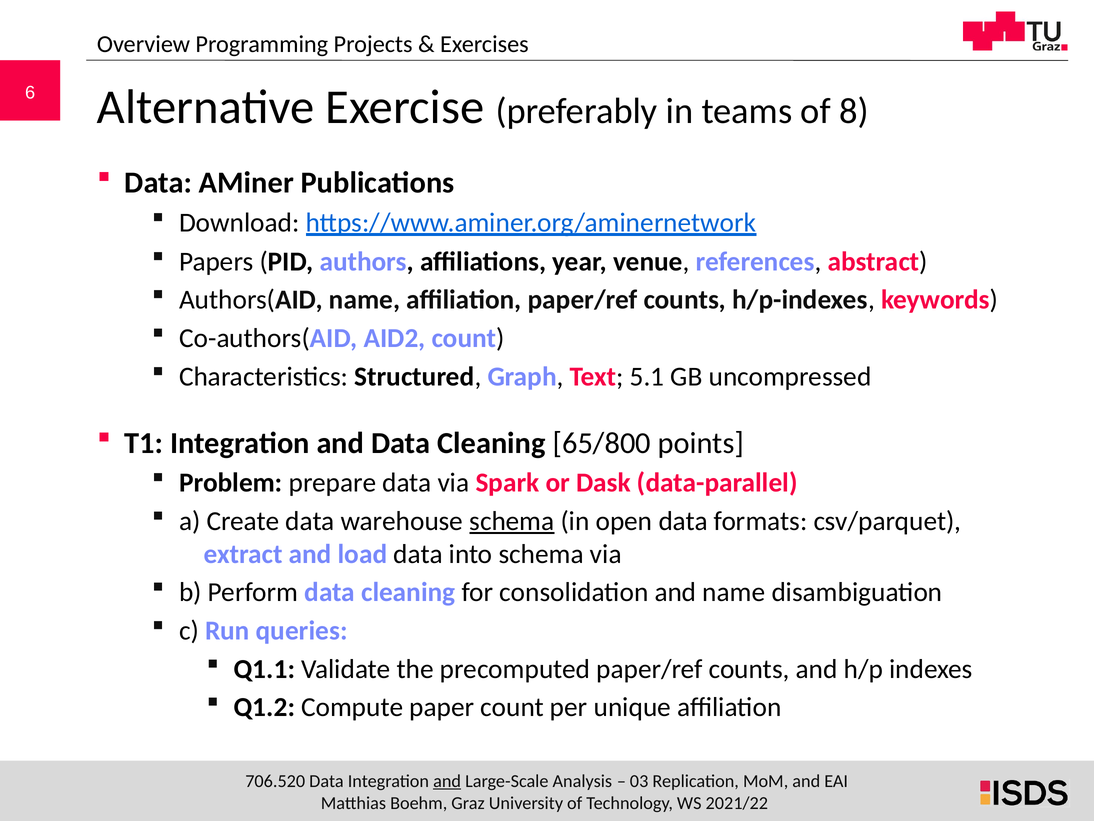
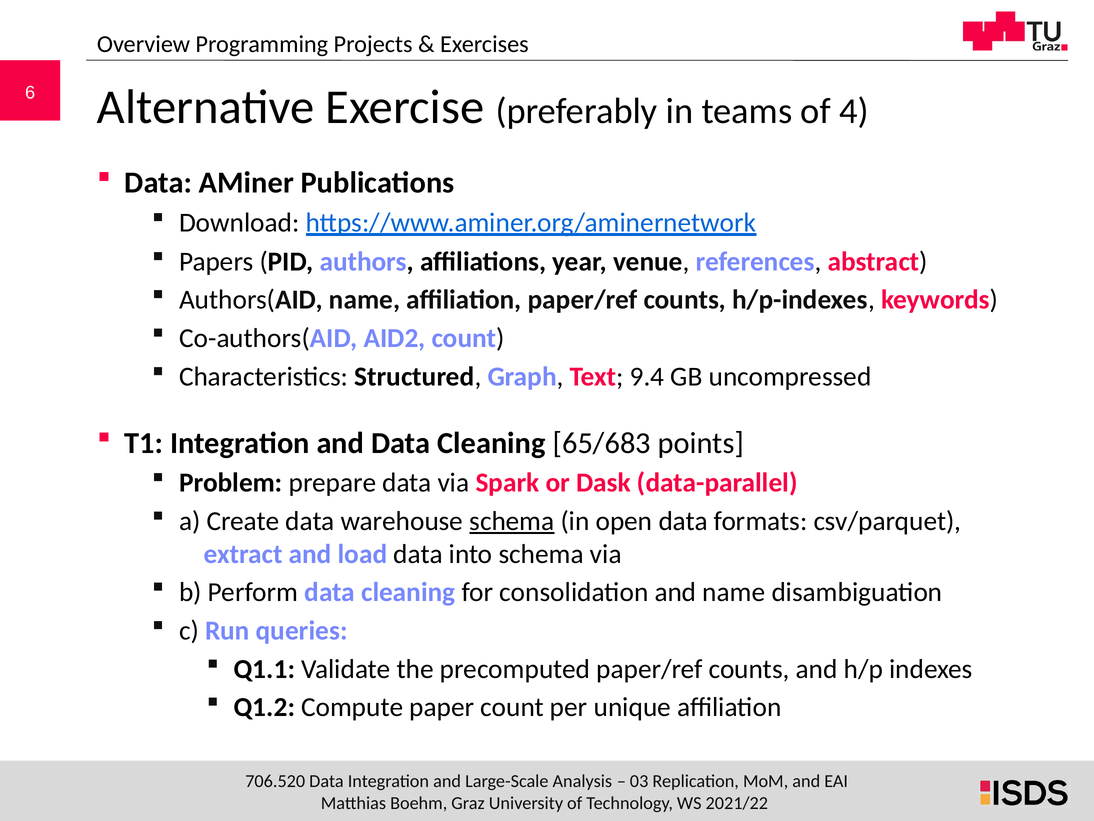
8: 8 -> 4 (854, 111)
5.1: 5.1 -> 9.4 (647, 376)
65/800: 65/800 -> 65/683 (602, 443)
and underline: present -> none (447, 781)
